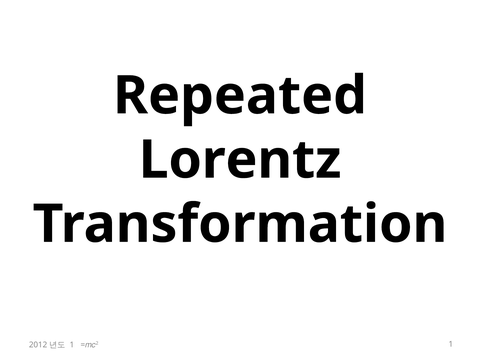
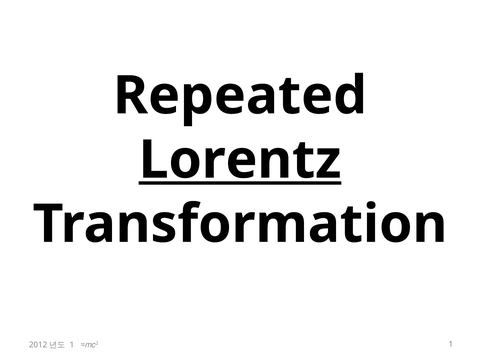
Lorentz underline: none -> present (240, 160)
